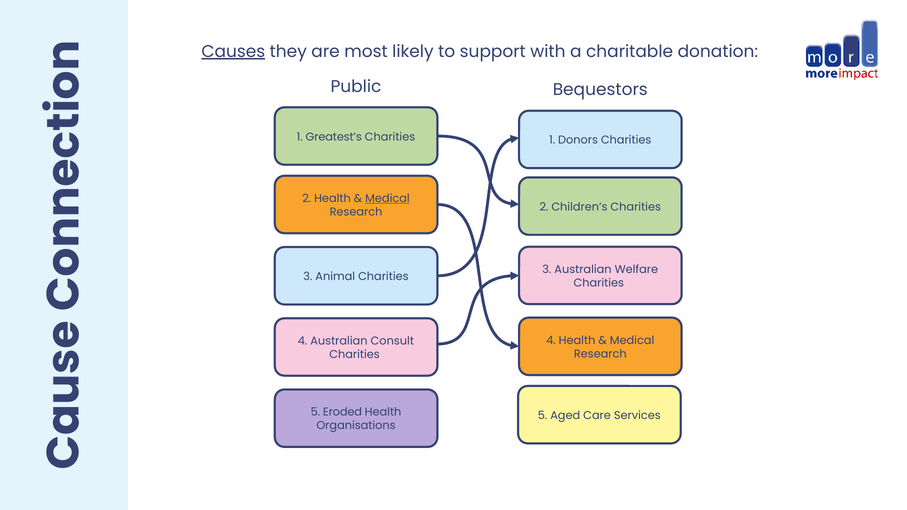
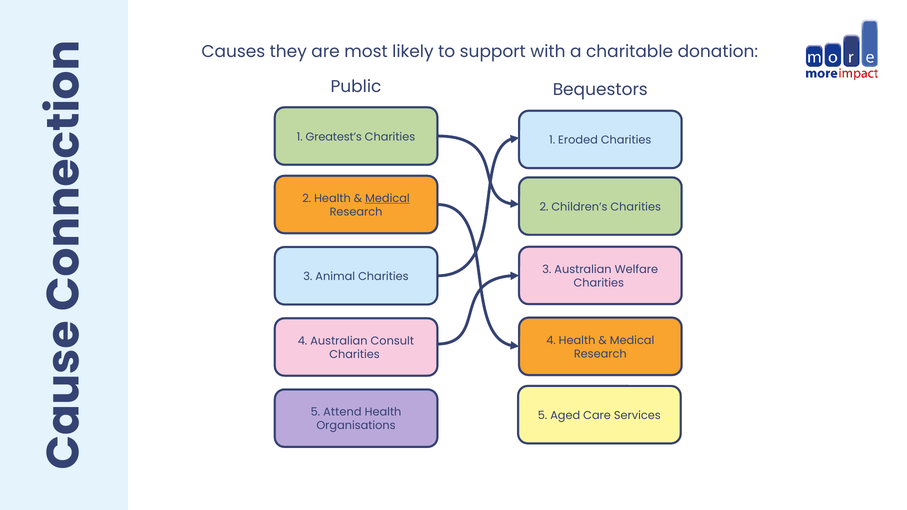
Causes underline: present -> none (233, 51)
Donors: Donors -> Eroded (578, 140)
Eroded: Eroded -> Attend (342, 412)
